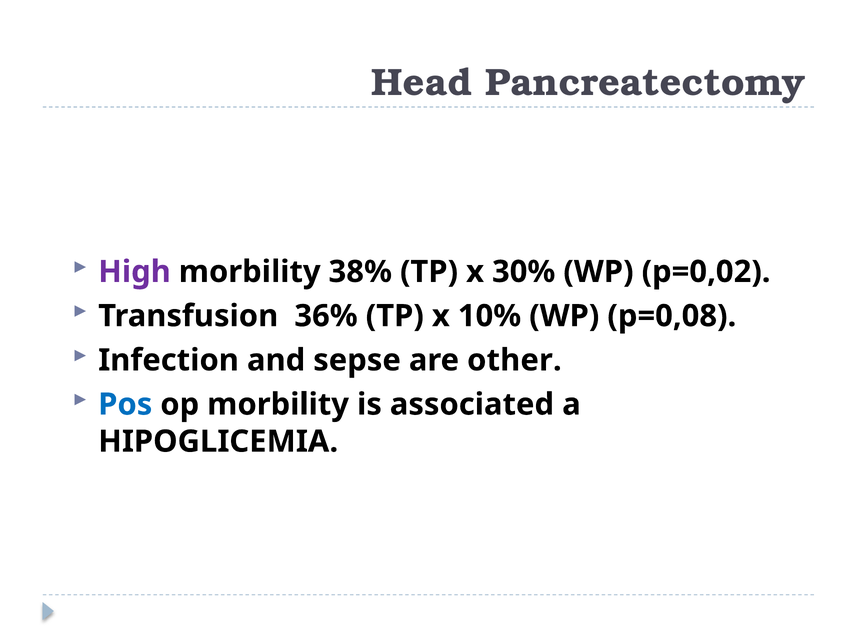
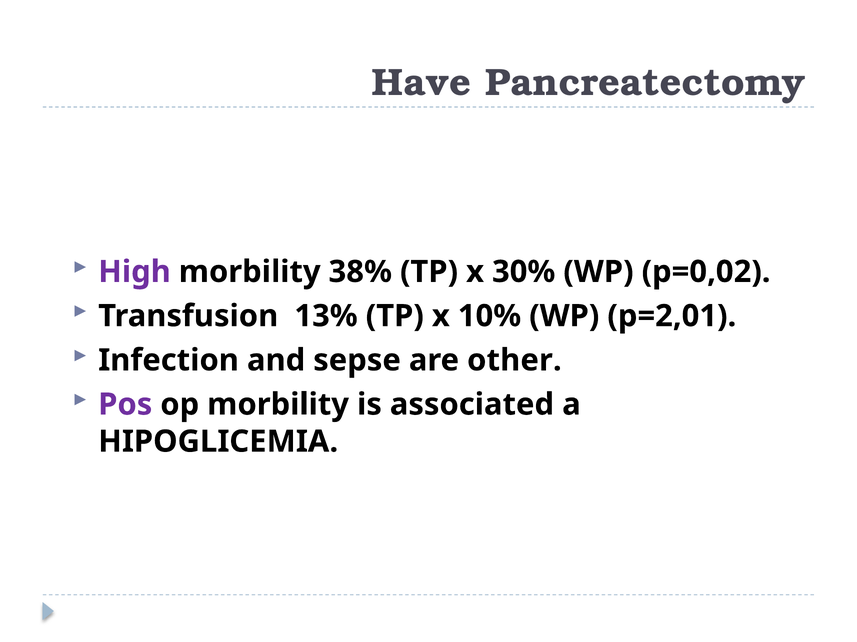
Head: Head -> Have (422, 83)
36%: 36% -> 13% (326, 316)
p=0,08: p=0,08 -> p=2,01 (672, 316)
Pos colour: blue -> purple (125, 405)
